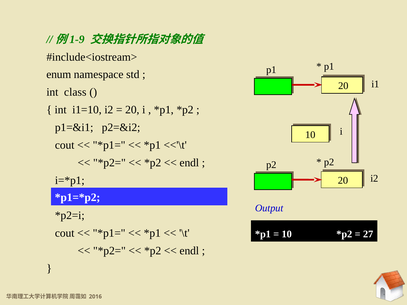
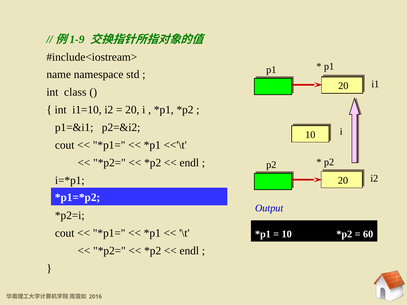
enum: enum -> name (59, 75)
27: 27 -> 60 (368, 234)
